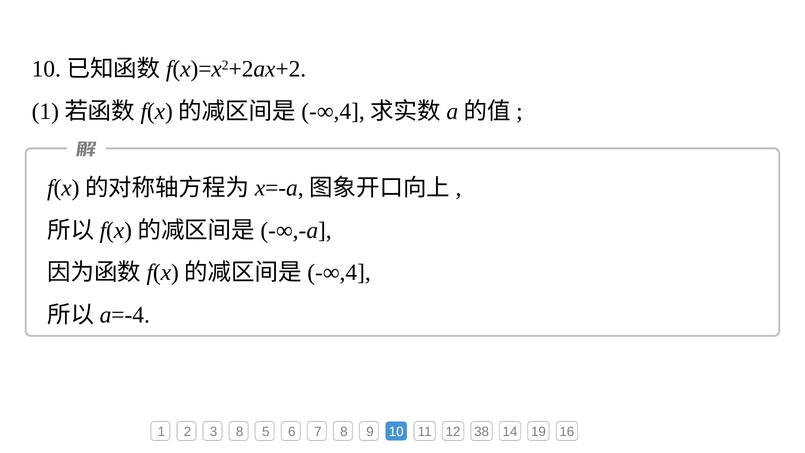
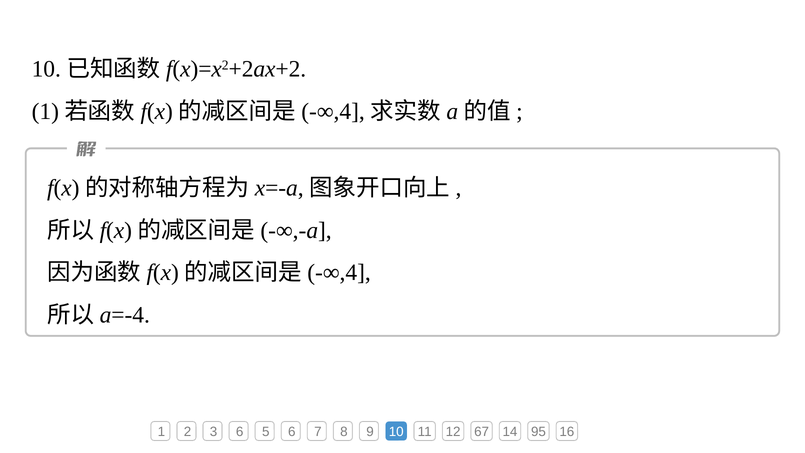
3 8: 8 -> 6 (240, 432)
38: 38 -> 67 (482, 432)
19: 19 -> 95 (538, 432)
